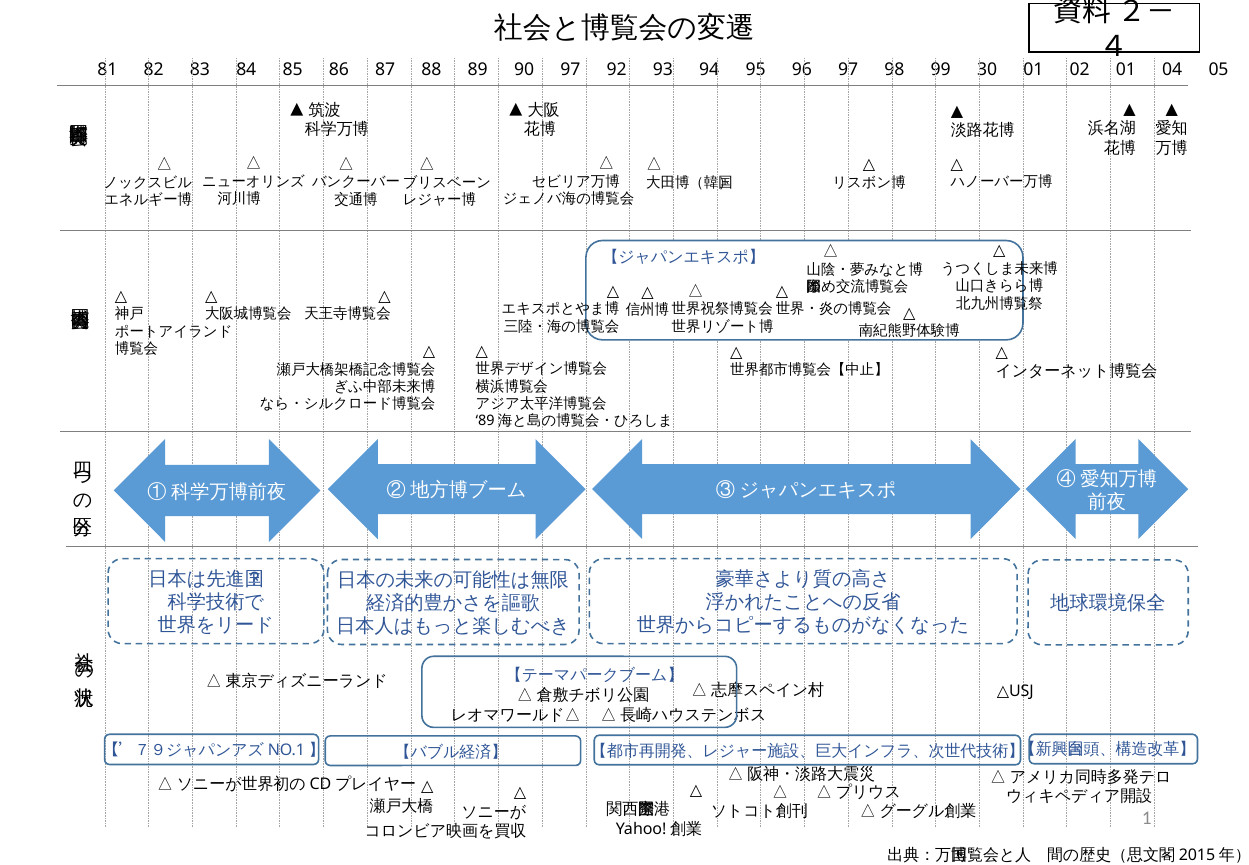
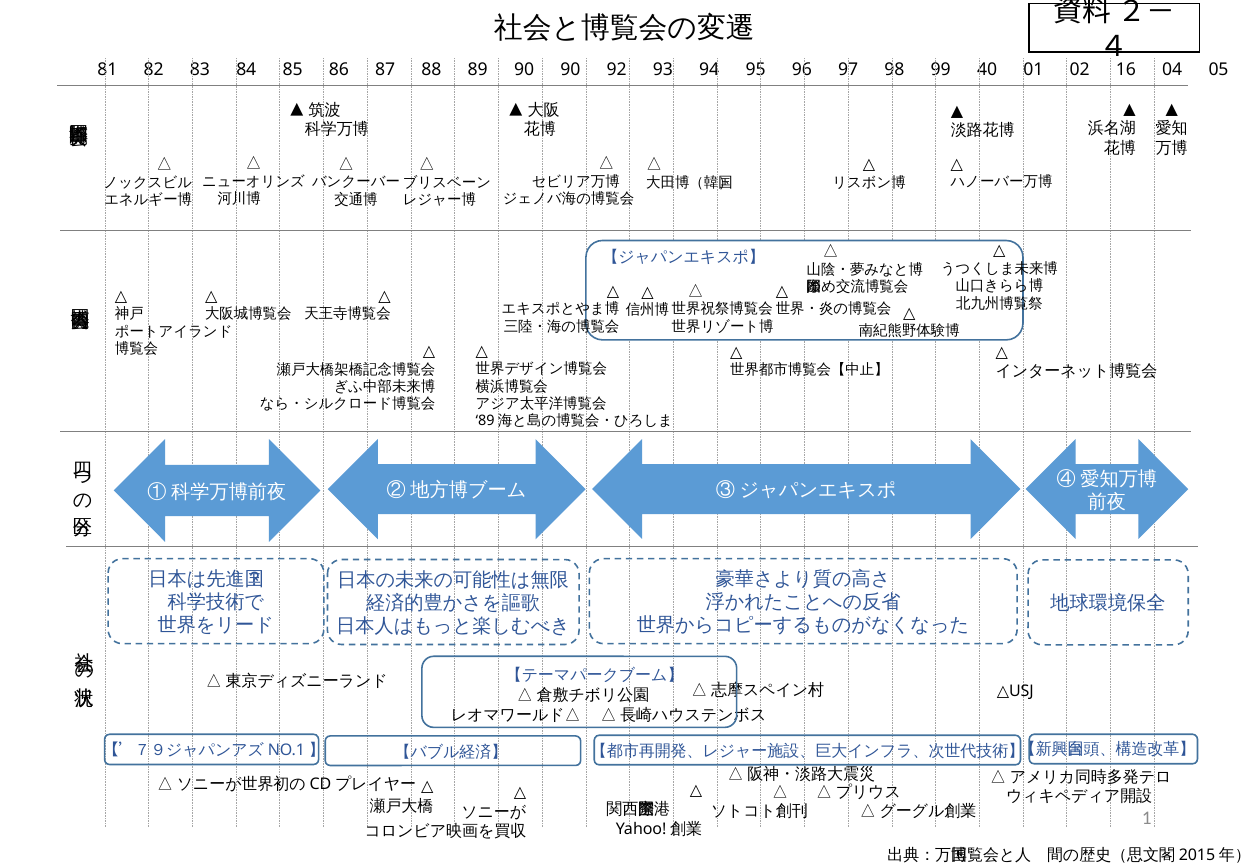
90 97: 97 -> 90 (570, 69)
30: 30 -> 40 (987, 69)
02 01: 01 -> 16 (1126, 69)
